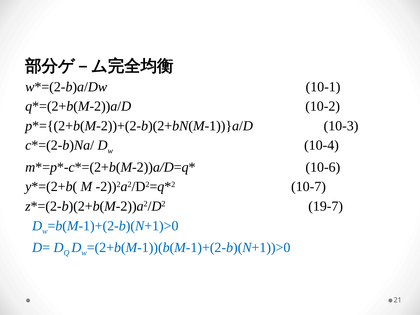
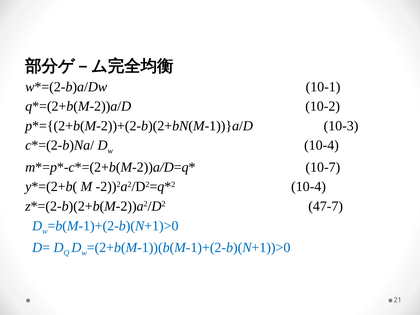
10-6: 10-6 -> 10-7 (323, 167)
10-7: 10-7 -> 10-4 (309, 187)
19-7: 19-7 -> 47-7 (326, 206)
